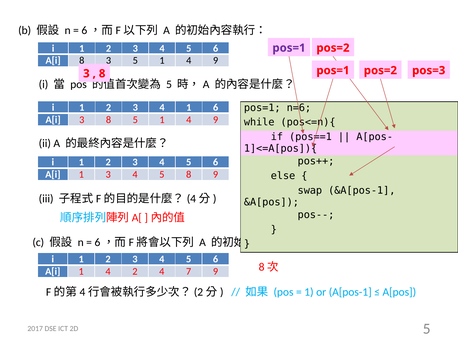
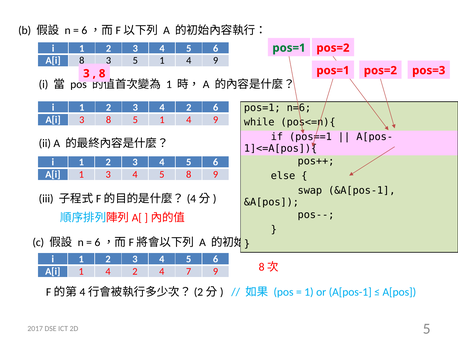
pos=1 colour: purple -> green (289, 48)
5: 5 -> 1 (169, 84)
3 4 1: 1 -> 2 (189, 107)
